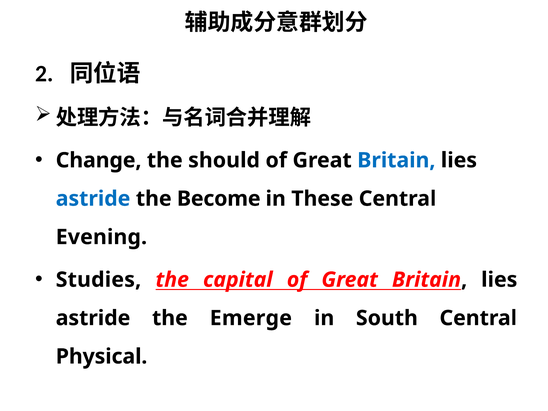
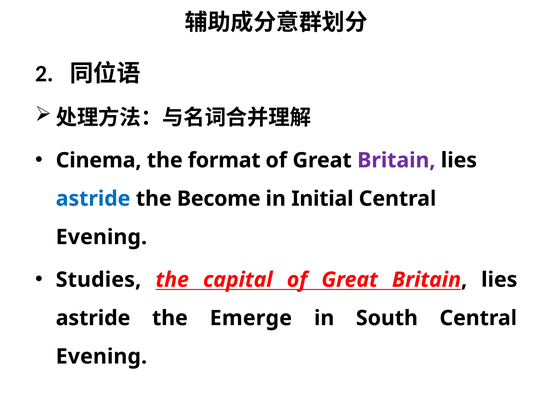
Change: Change -> Cinema (99, 160)
should: should -> format (224, 160)
Britain colour: blue -> purple (396, 160)
These: These -> Initial (322, 199)
Physical: Physical -> Evening (101, 357)
